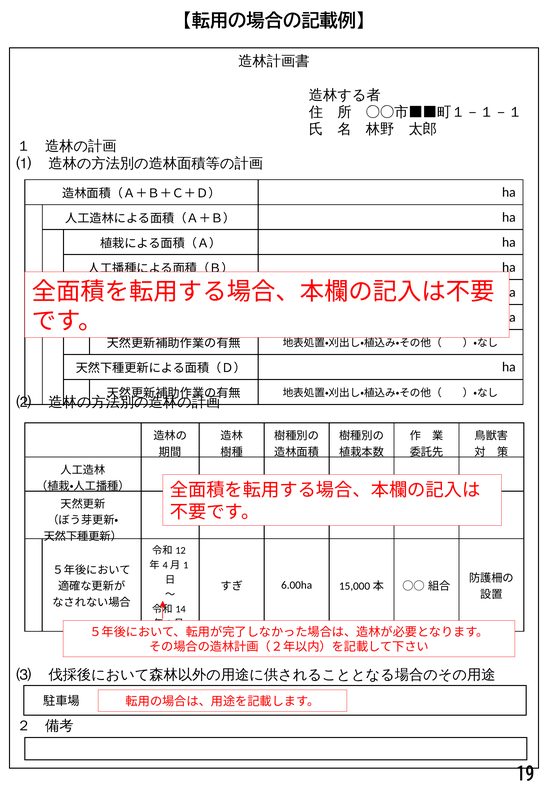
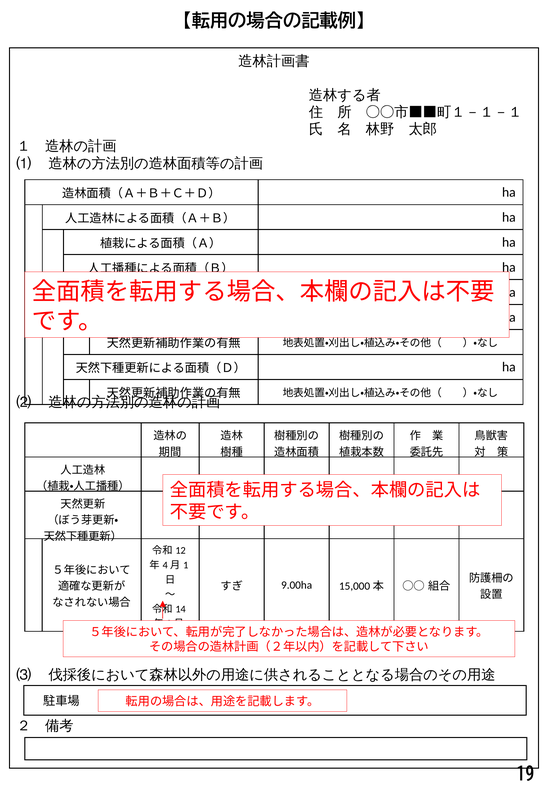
6.00ha: 6.00ha -> 9.00ha (297, 586)
